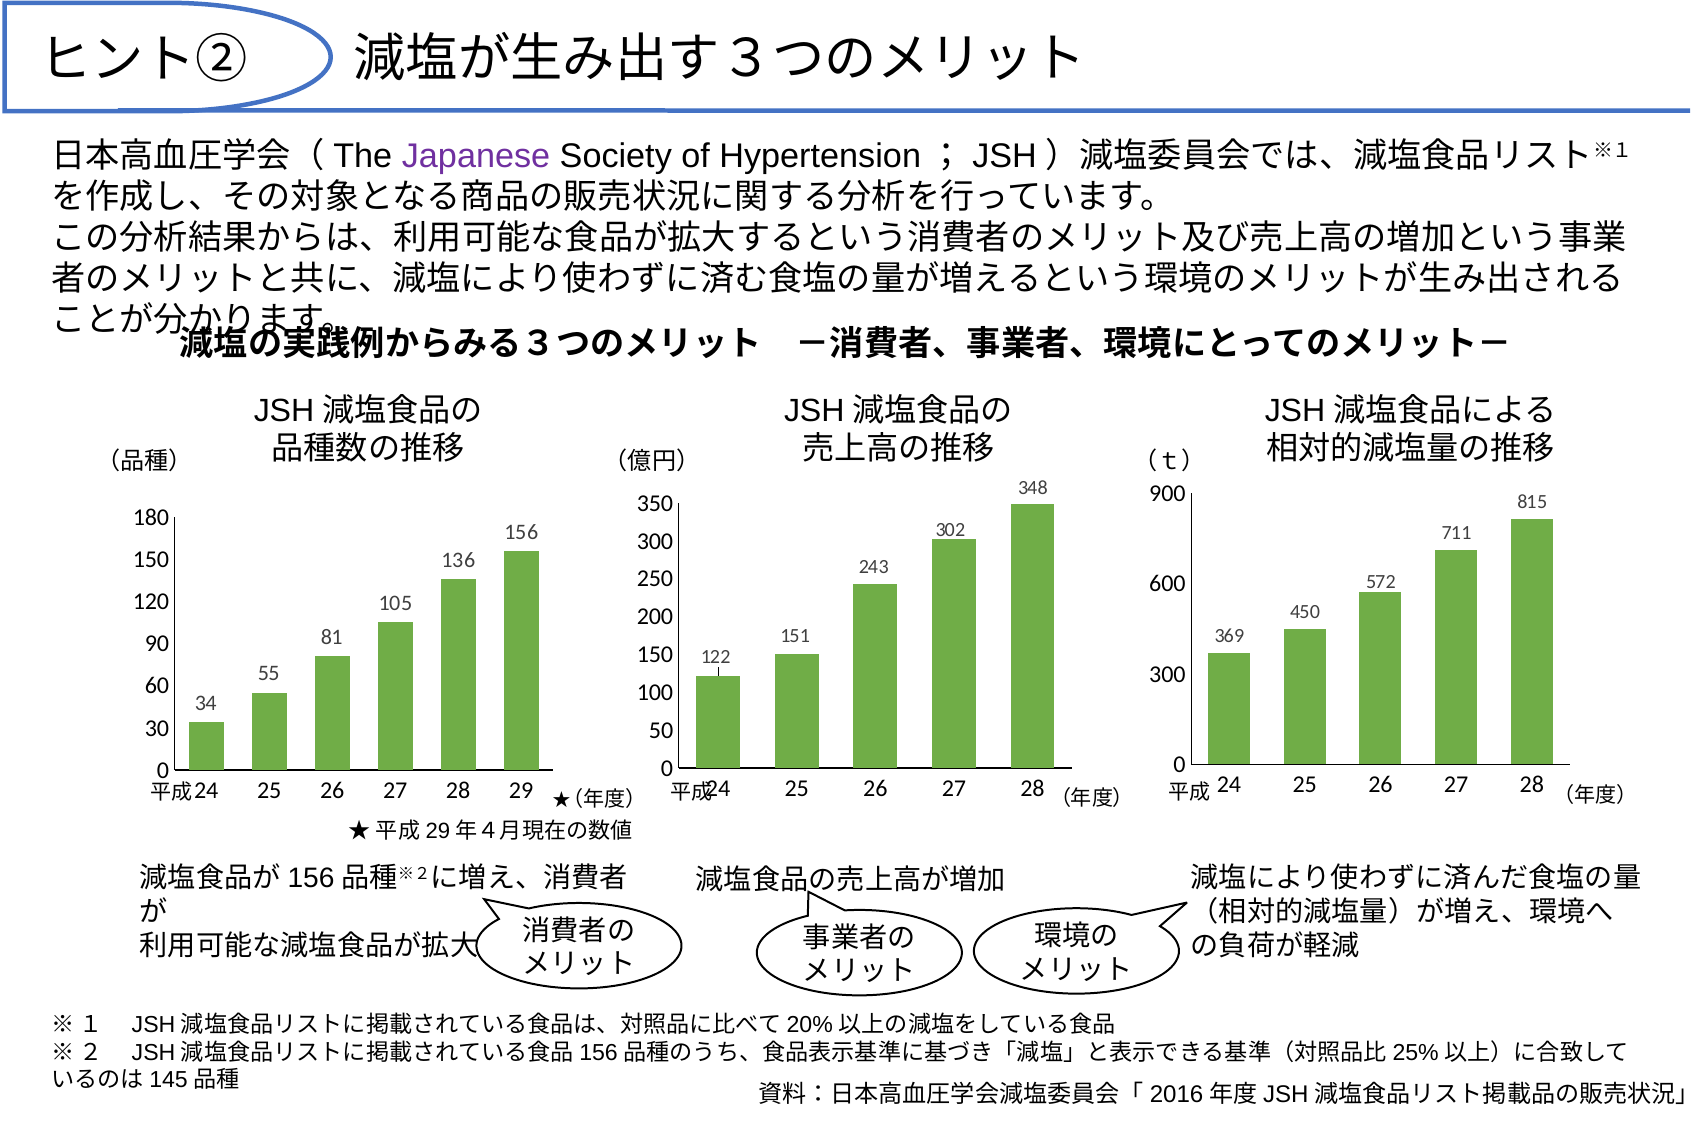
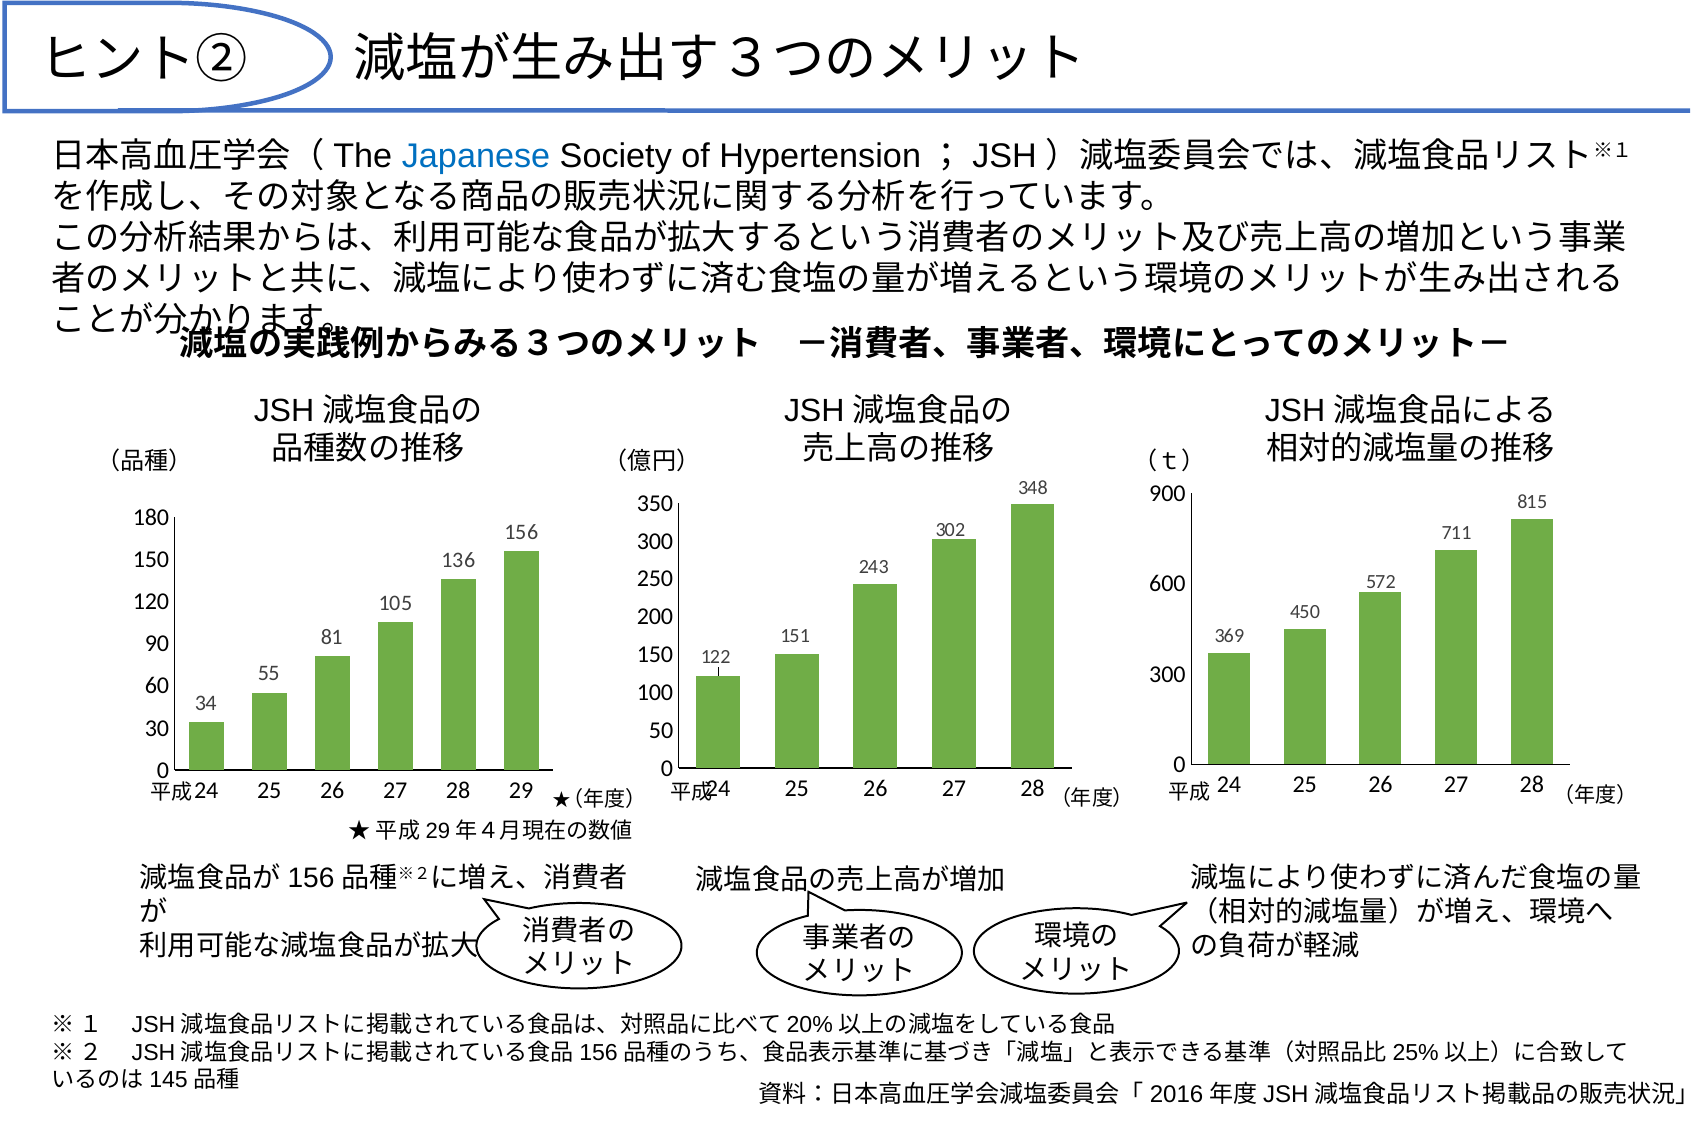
Japanese colour: purple -> blue (476, 156)
